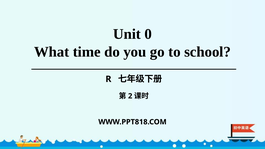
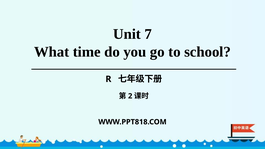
0: 0 -> 7 (148, 34)
